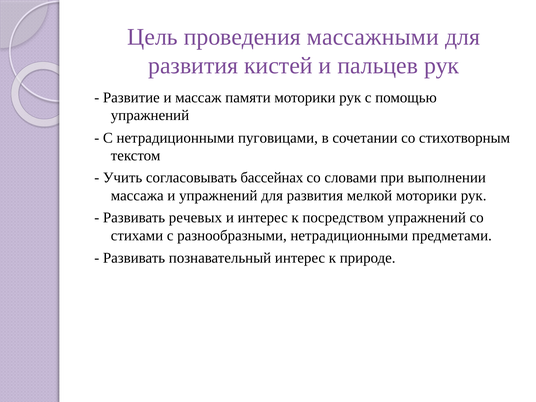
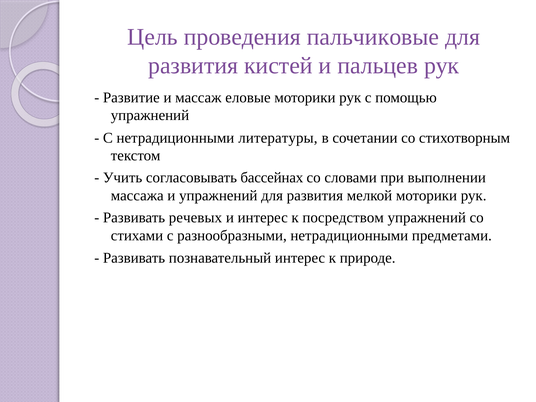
массажными: массажными -> пальчиковые (373, 37)
памяти: памяти -> еловые (248, 98)
пуговицами: пуговицами -> литературы (278, 138)
